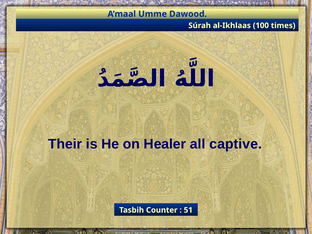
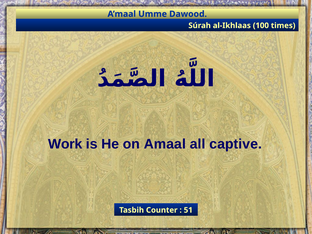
Their: Their -> Work (65, 144)
Healer: Healer -> Amaal (165, 144)
